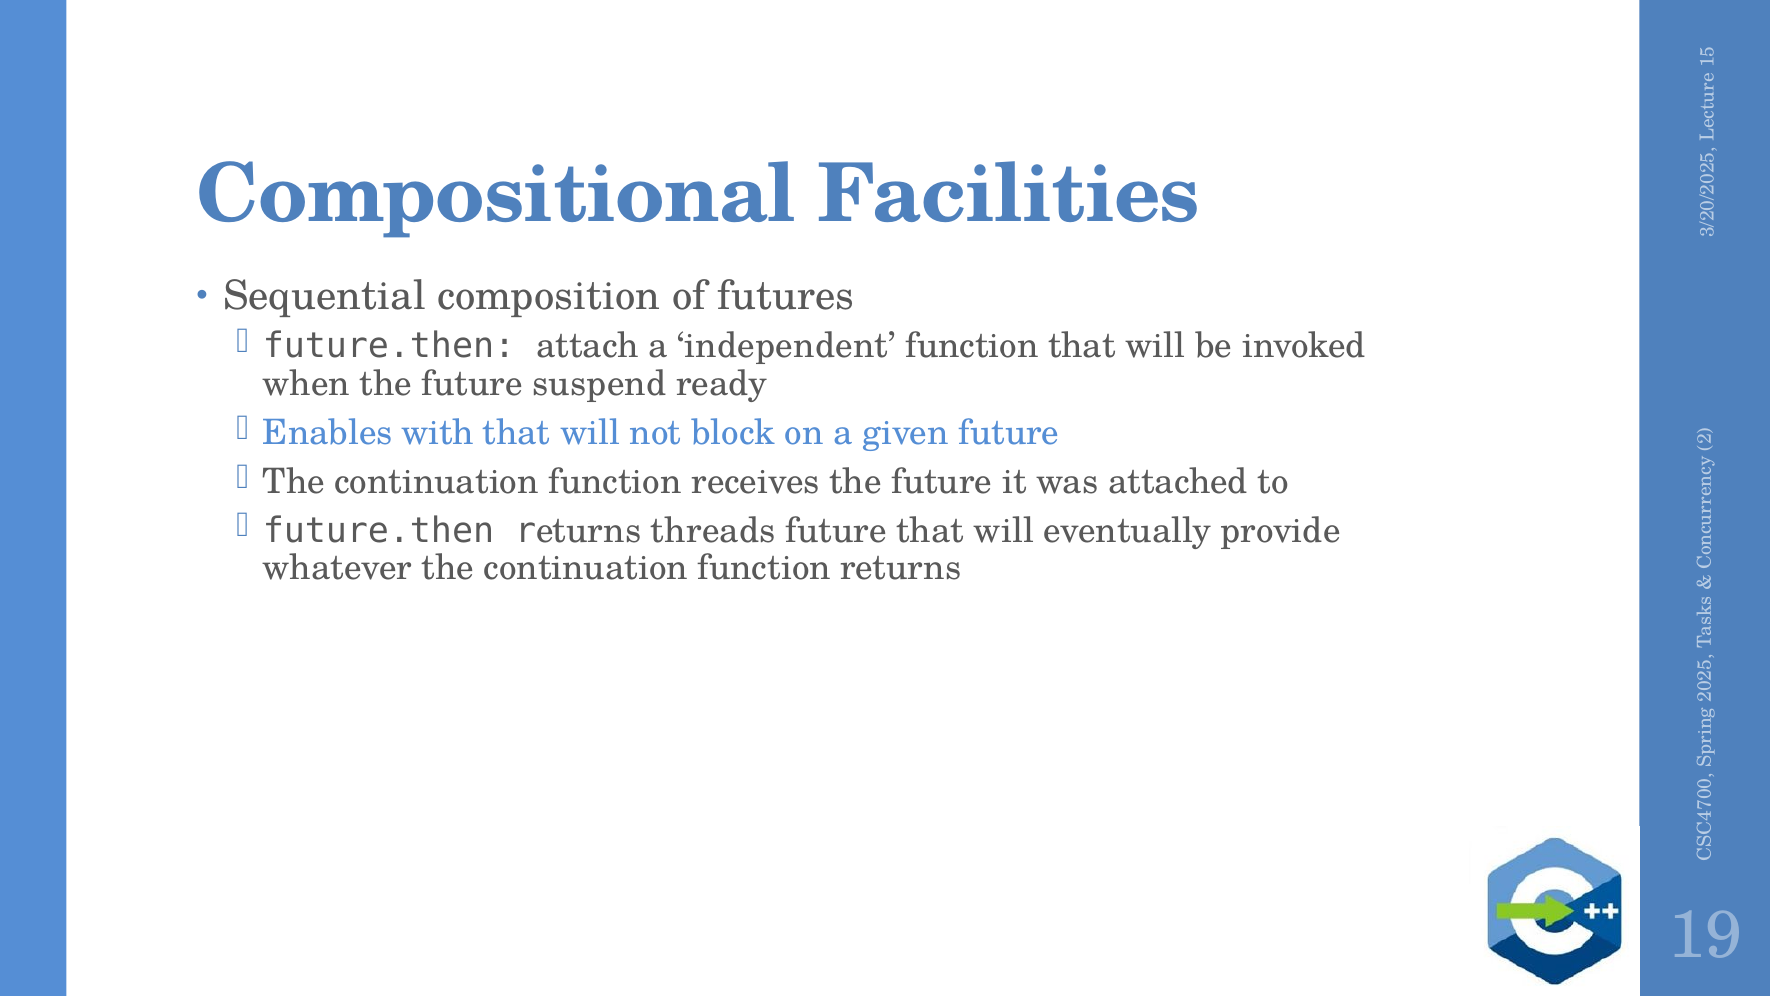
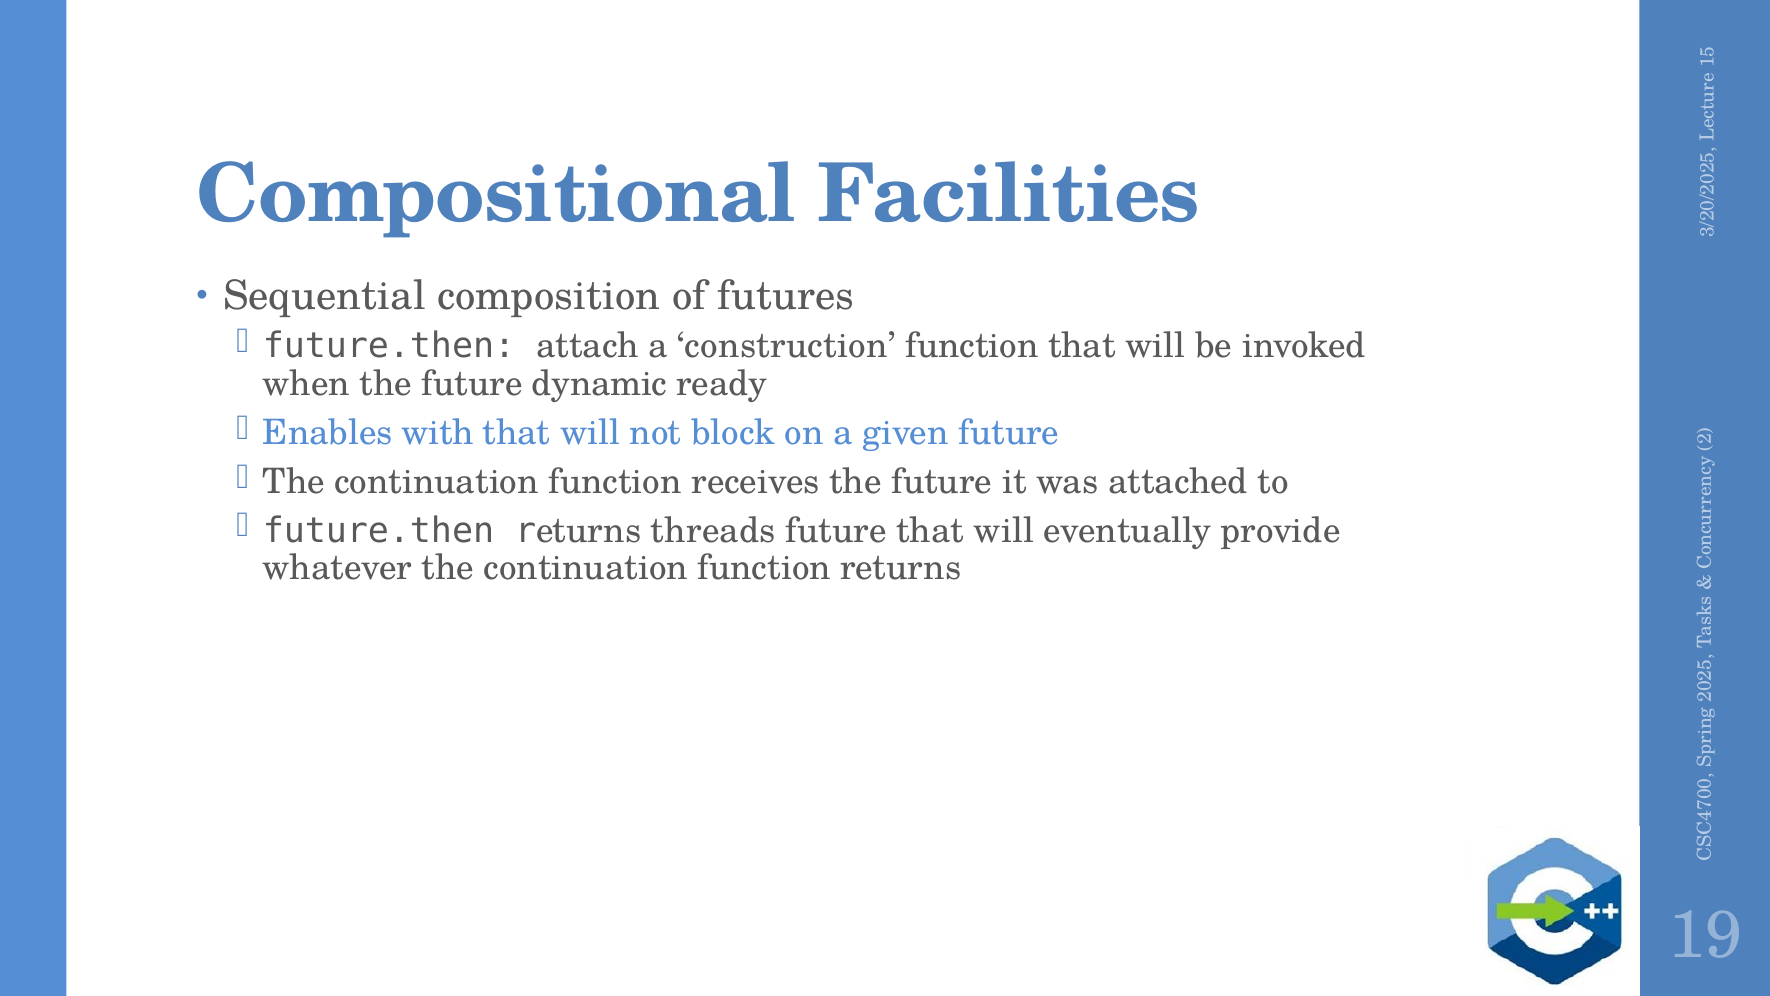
independent: independent -> construction (786, 346)
suspend: suspend -> dynamic (600, 384)
